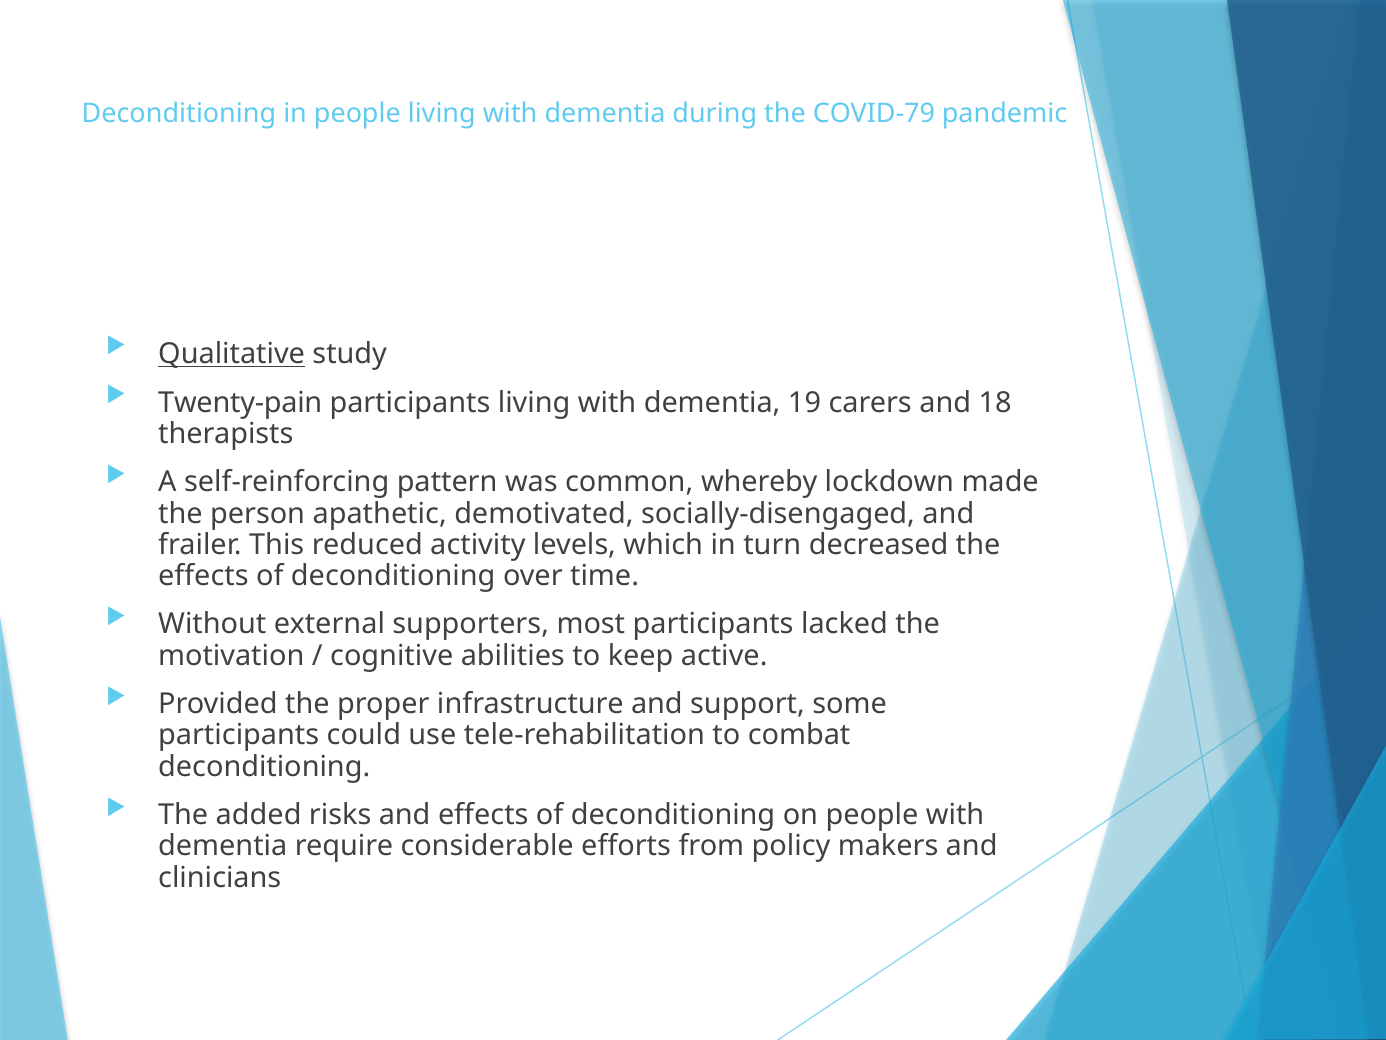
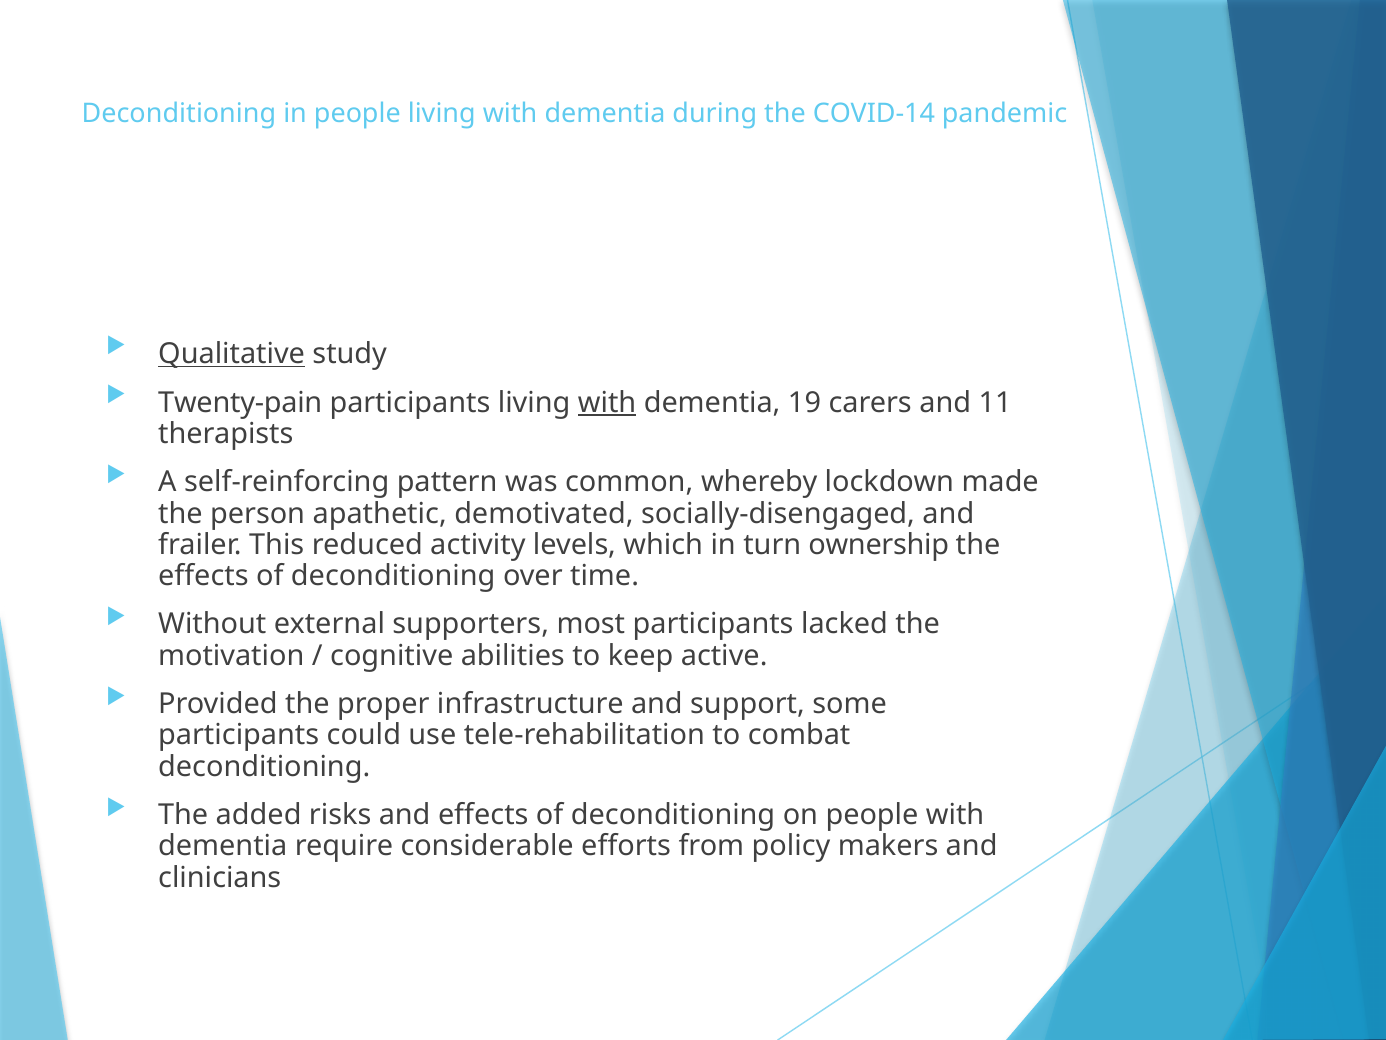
COVID-79: COVID-79 -> COVID-14 (874, 114)
with underline: none -> present (607, 402)
18: 18 -> 11 (995, 402)
decreased: decreased -> ownership (879, 544)
